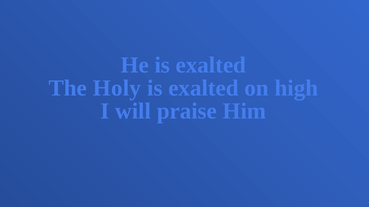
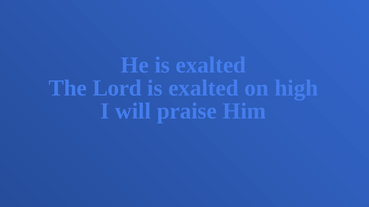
Holy: Holy -> Lord (117, 88)
